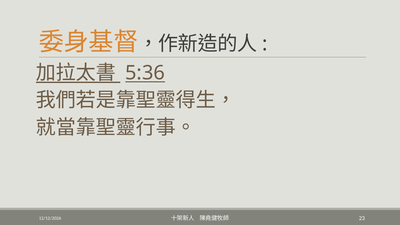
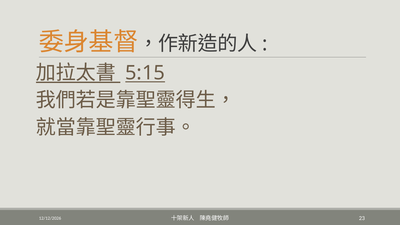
5:36: 5:36 -> 5:15 (145, 73)
